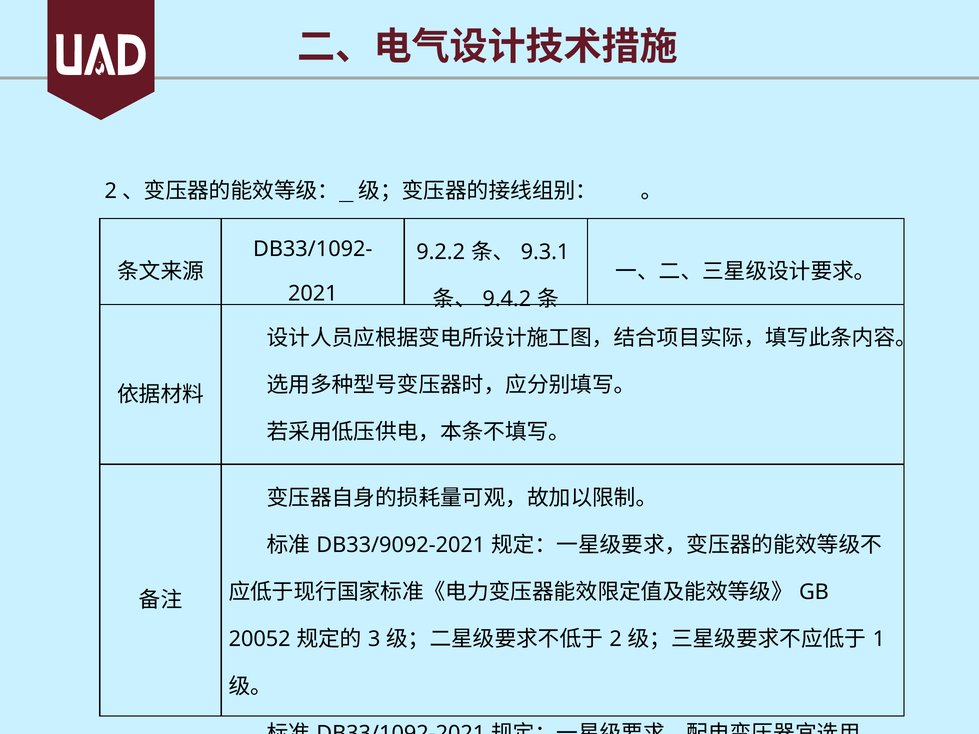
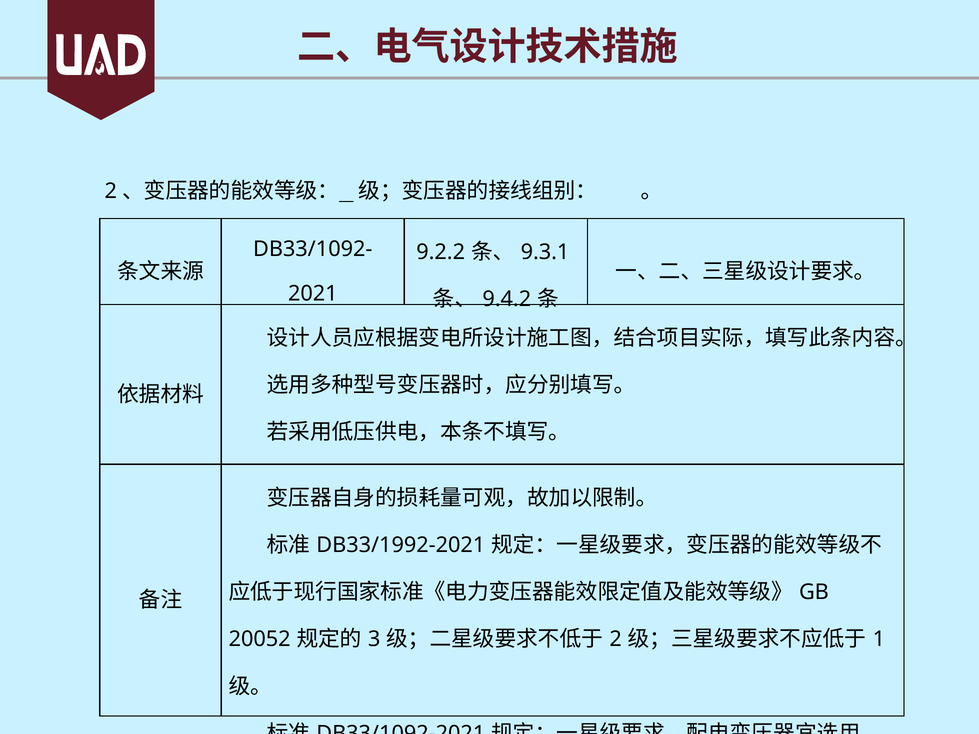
DB33/9092-2021: DB33/9092-2021 -> DB33/1992-2021 (401, 545)
